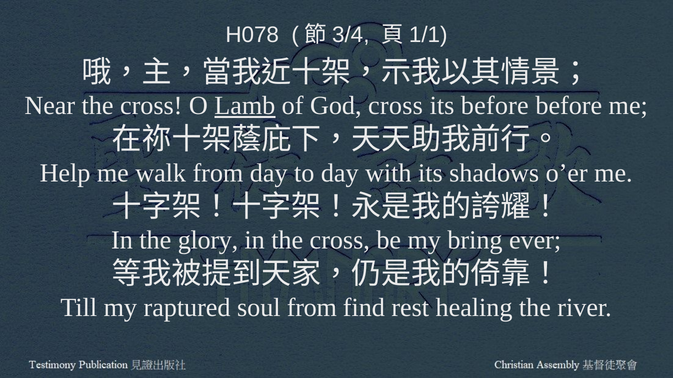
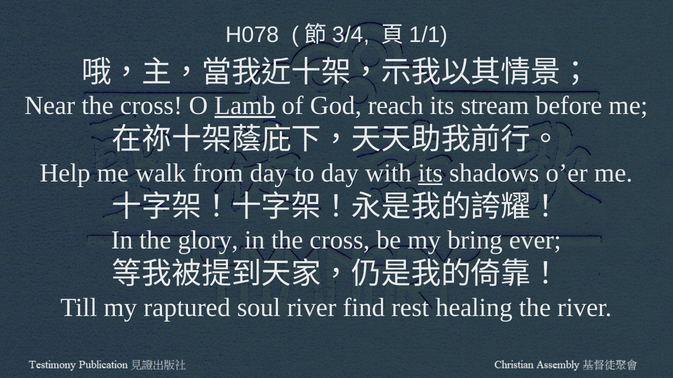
God cross: cross -> reach (396, 106)
its before: before -> stream (495, 106)
its underline: none -> present (430, 173)
soul from: from -> river (312, 308)
